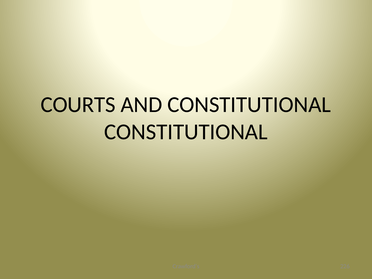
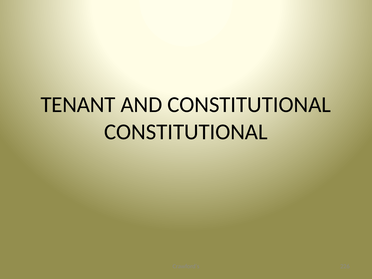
COURTS: COURTS -> TENANT (78, 105)
